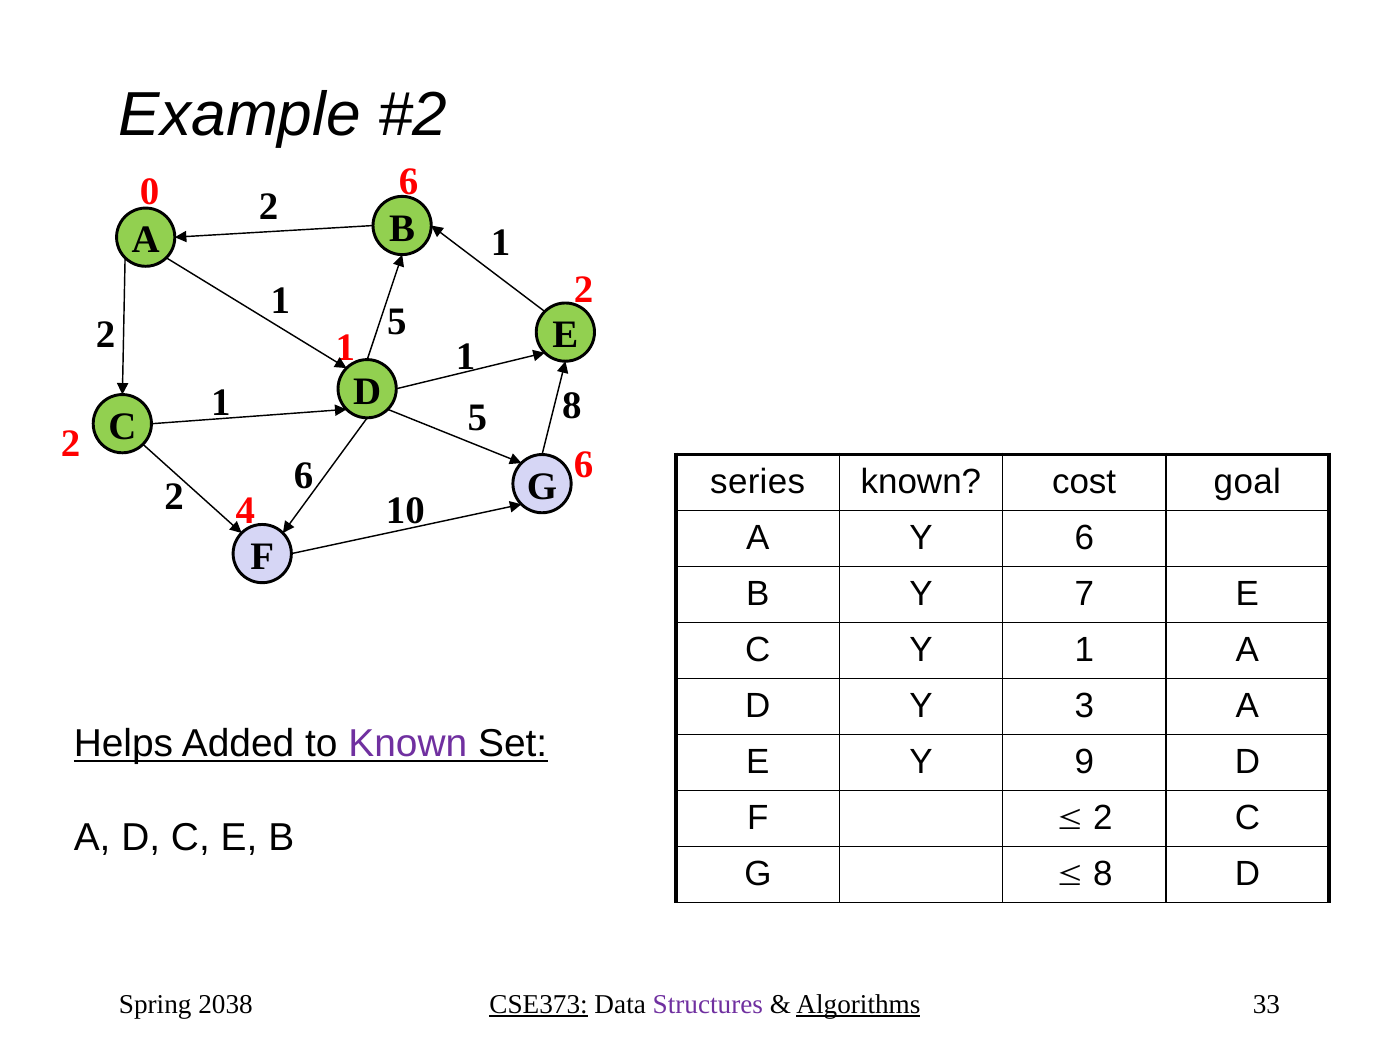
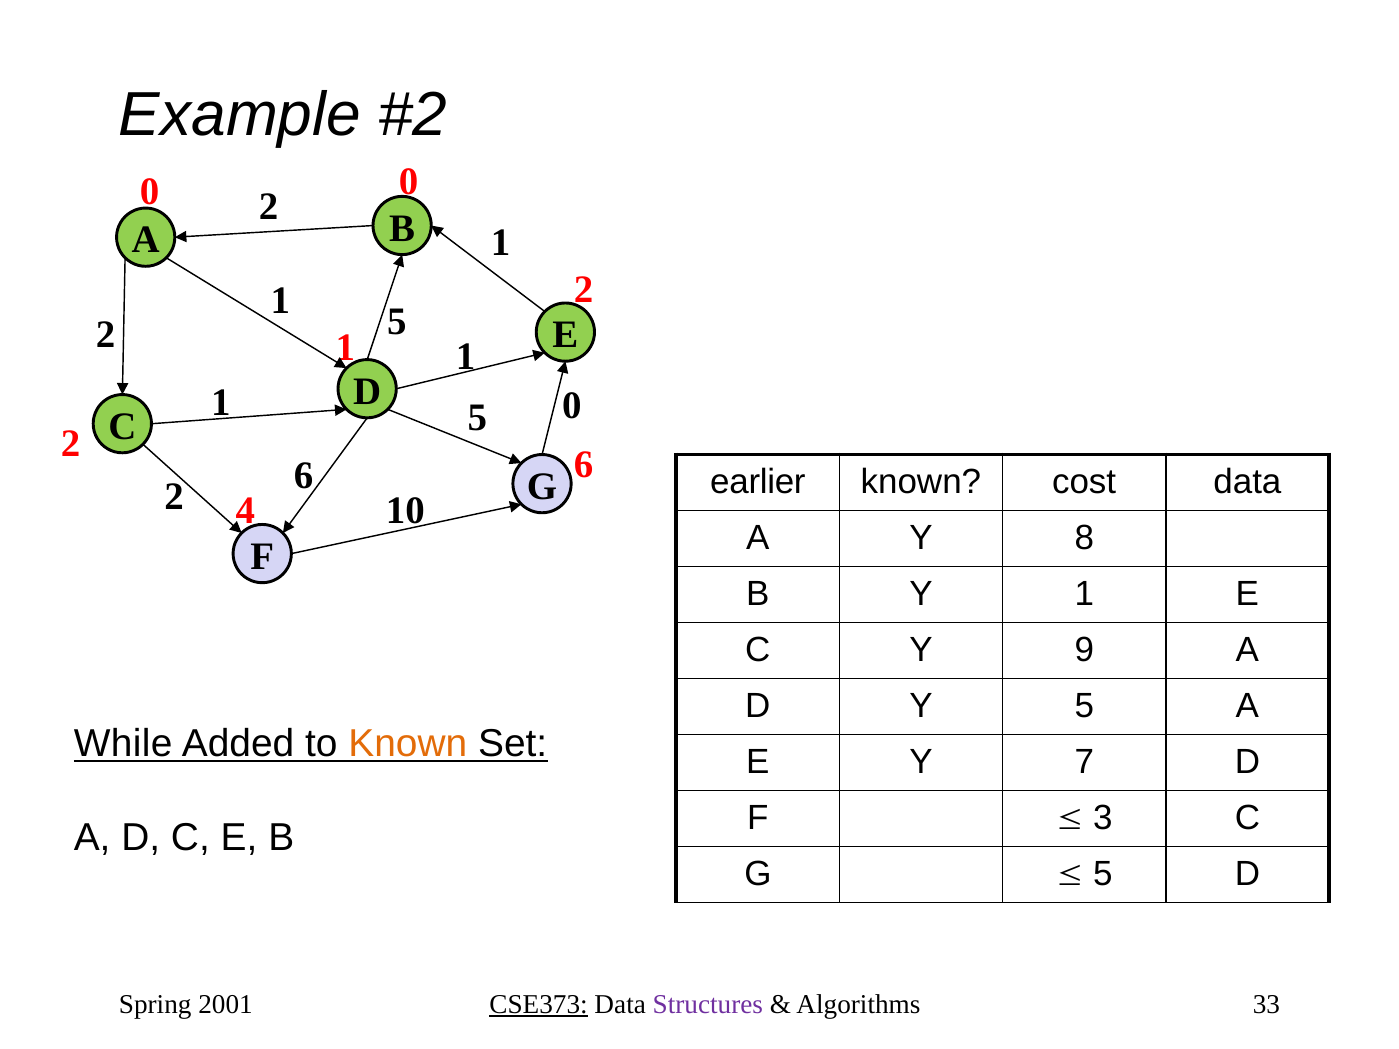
0 6: 6 -> 0 (409, 182)
5 8: 8 -> 0 (572, 406)
series: series -> earlier (758, 482)
cost goal: goal -> data (1247, 482)
Y 6: 6 -> 8 (1084, 538)
Y 7: 7 -> 1 (1084, 594)
Y 1: 1 -> 9 (1084, 650)
Y 3: 3 -> 5 (1084, 706)
Helps: Helps -> While (123, 744)
Known colour: purple -> orange (408, 744)
9: 9 -> 7 (1084, 762)
2: 2 -> 3 (1103, 818)
8: 8 -> 5 (1103, 874)
2038: 2038 -> 2001 (226, 1005)
Algorithms underline: present -> none (858, 1005)
